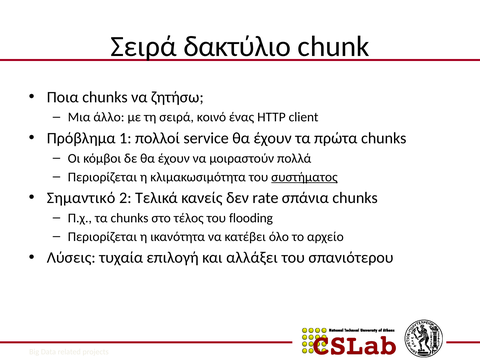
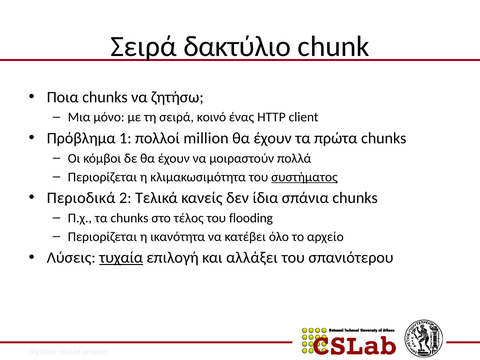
άλλο: άλλο -> μόνο (109, 117)
service: service -> million (206, 138)
Σημαντικό: Σημαντικό -> Περιοδικά (81, 198)
rate: rate -> ίδια (265, 198)
τυχαία underline: none -> present (121, 258)
